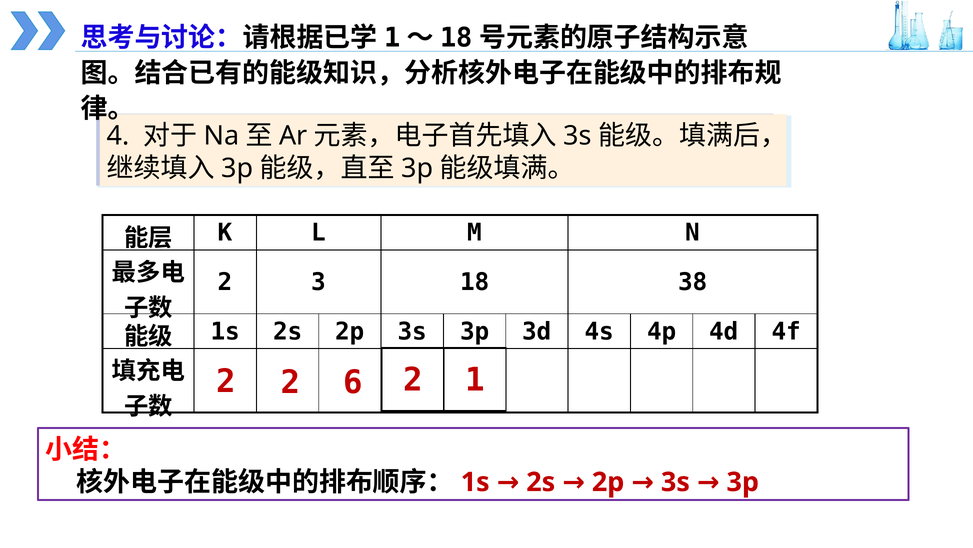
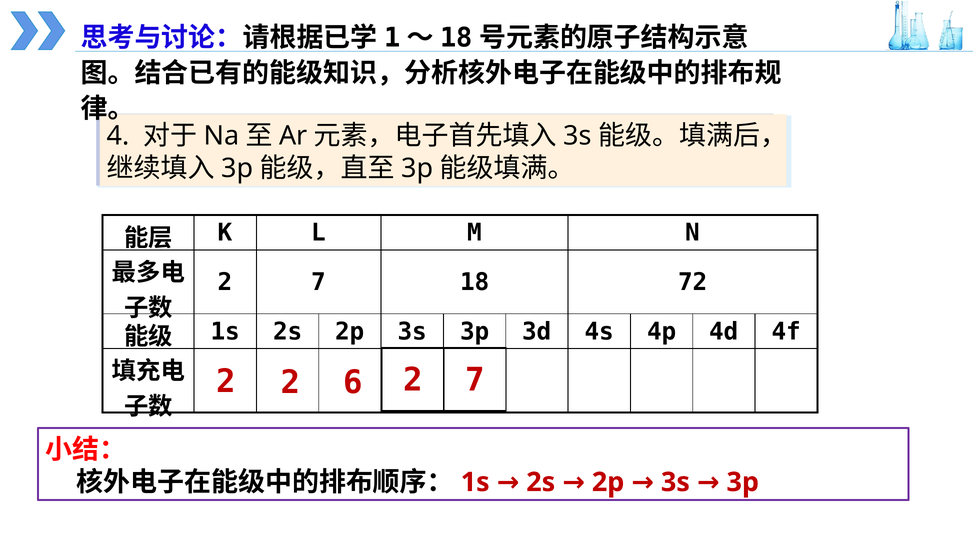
3: 3 -> 7 (319, 282)
38: 38 -> 72 (693, 282)
1: 1 -> 7 (475, 379)
